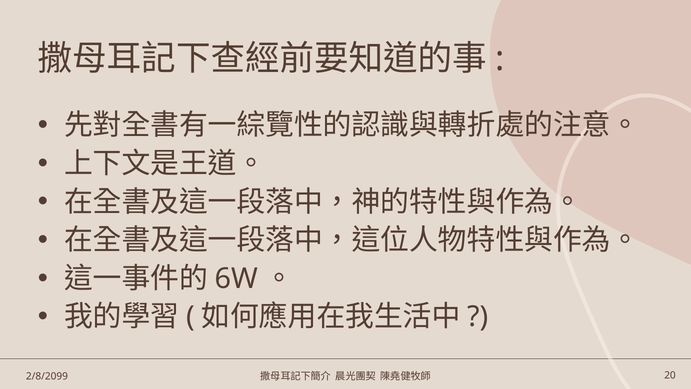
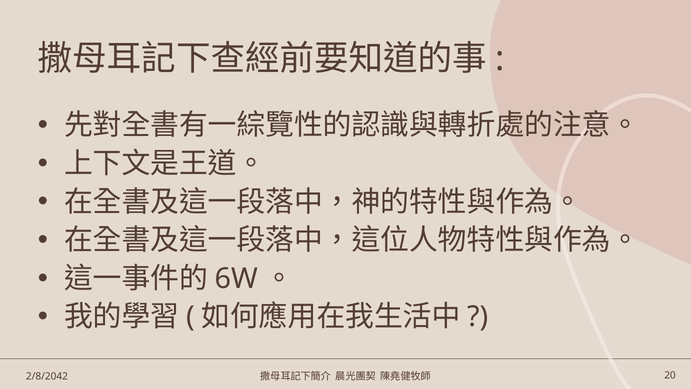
2/8/2099: 2/8/2099 -> 2/8/2042 (47, 376)
